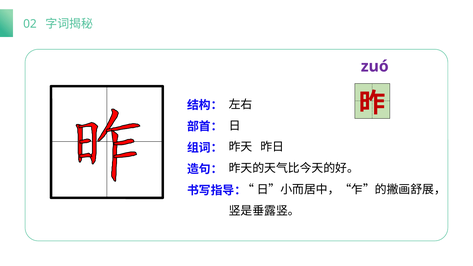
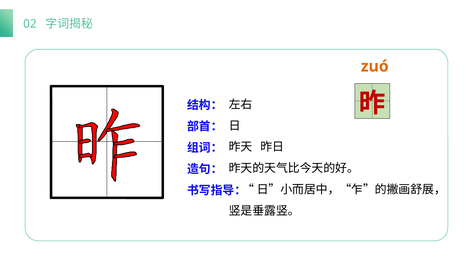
zuó colour: purple -> orange (375, 66)
